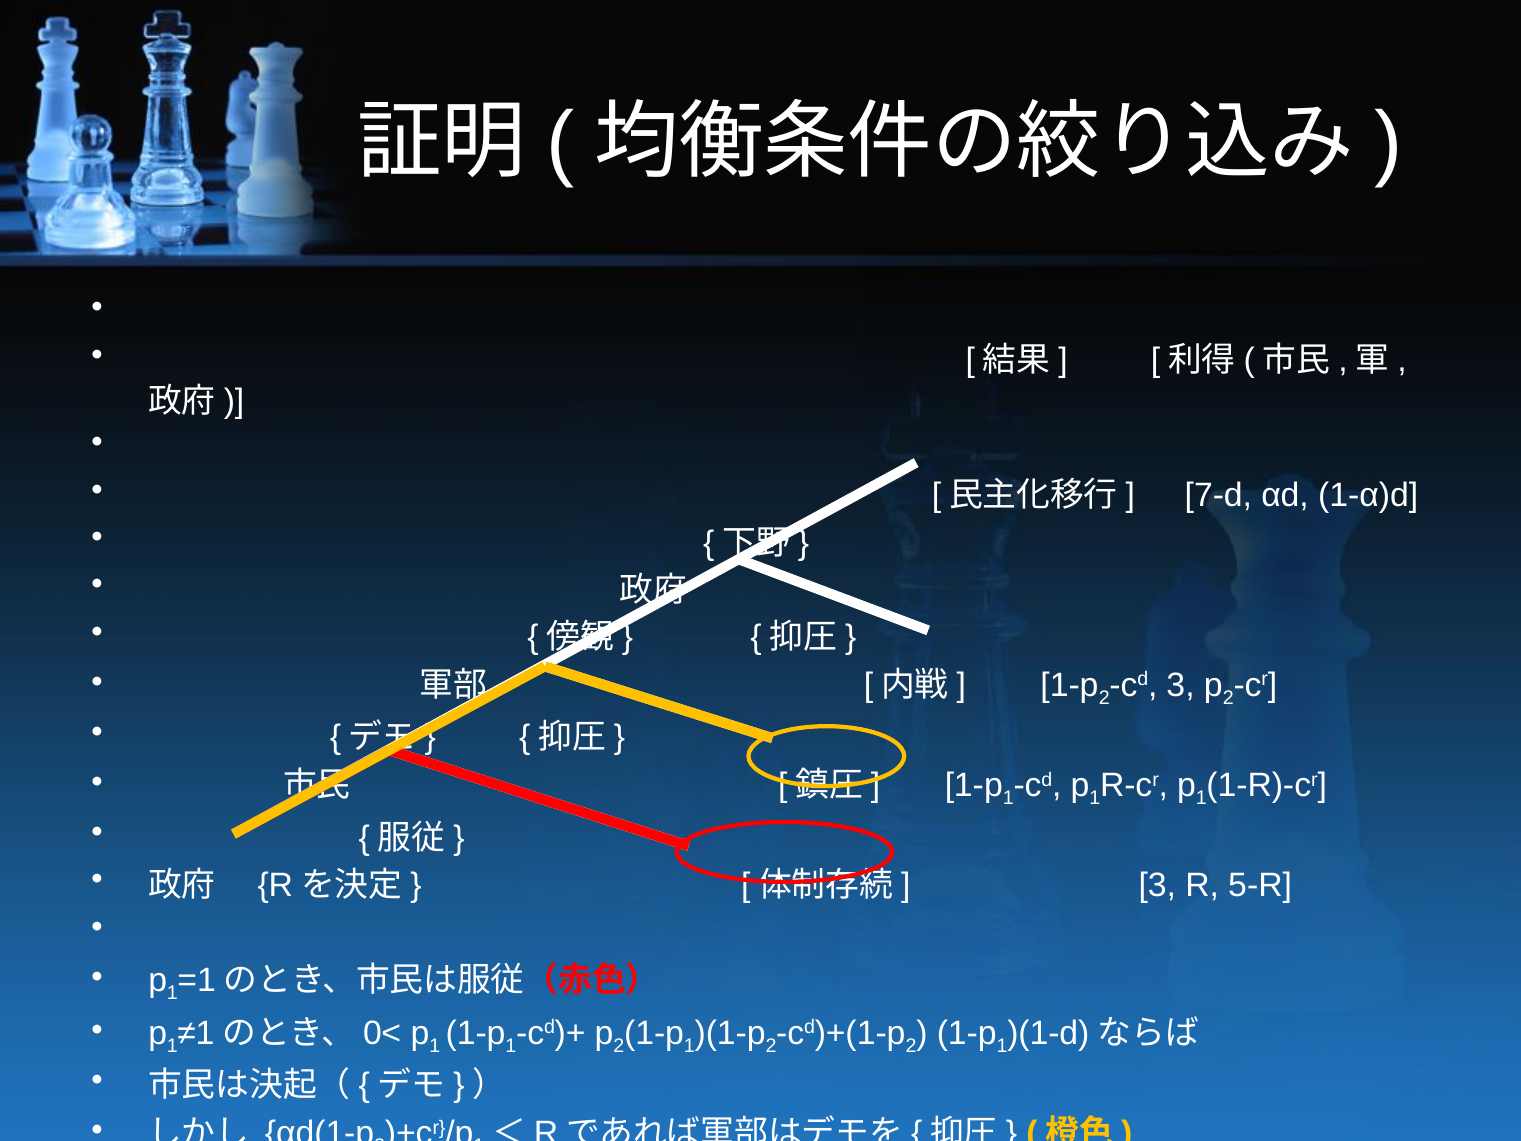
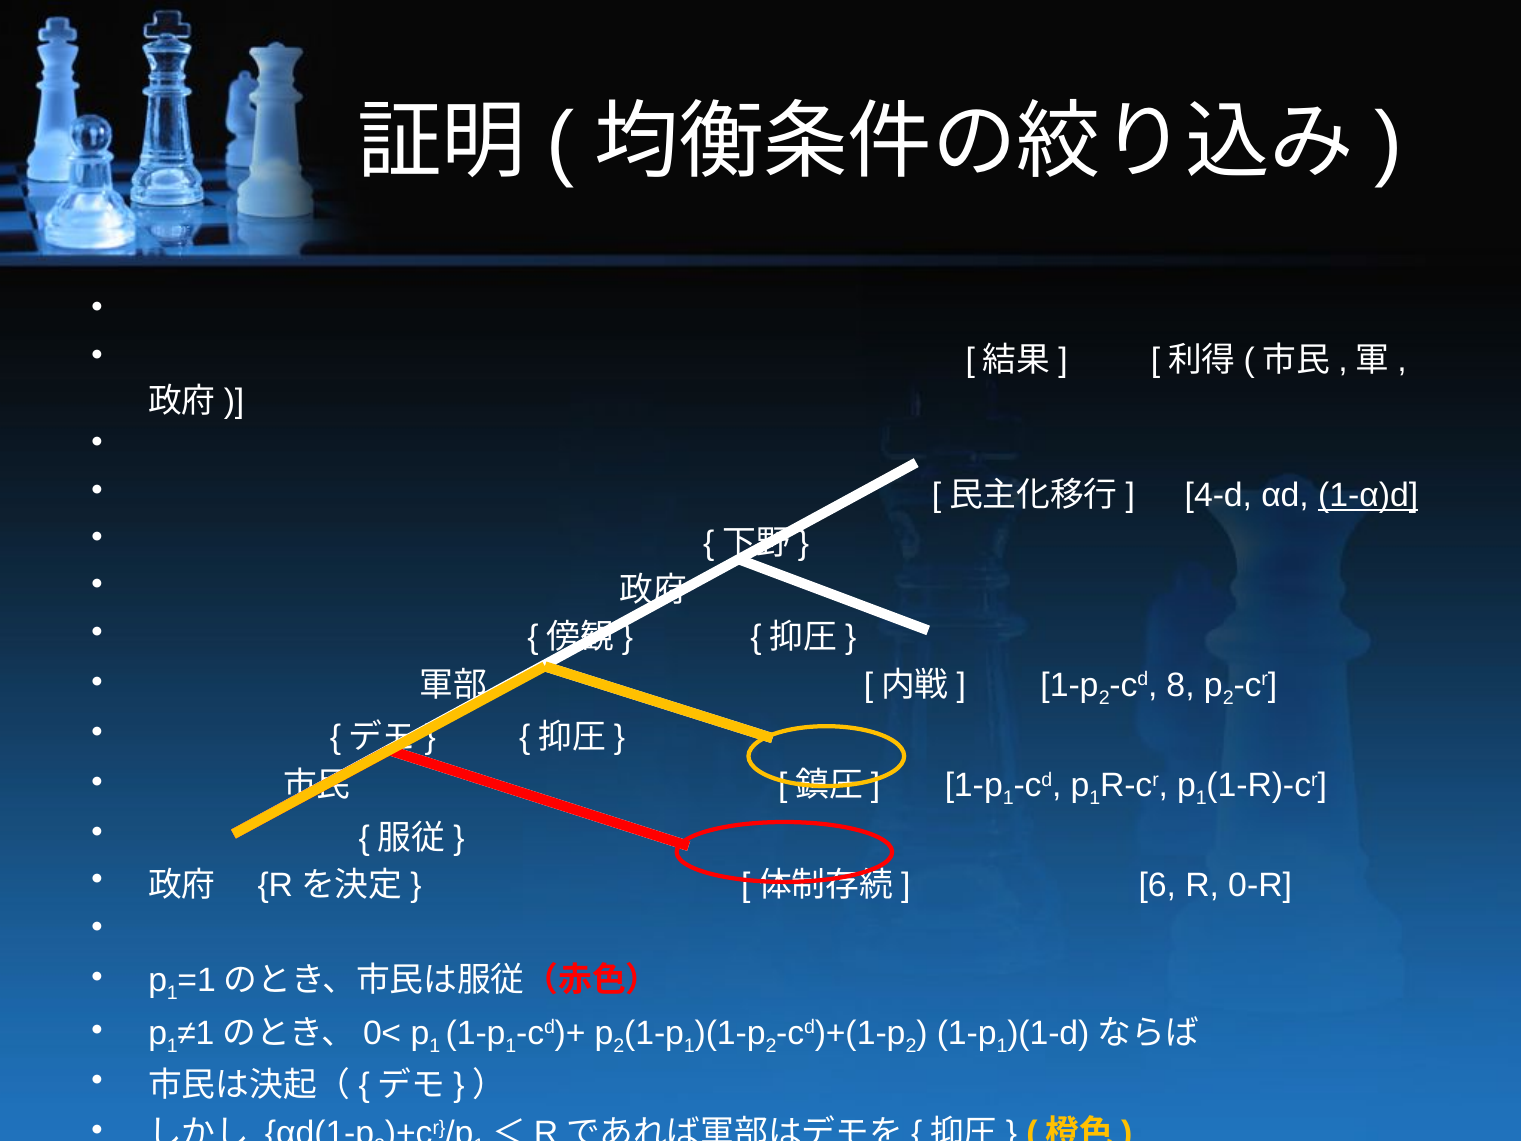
7-d: 7-d -> 4-d (1218, 496)
1-α)d underline: none -> present (1368, 496)
3: 3 -> 8 (1181, 685)
3: 3 -> 6 (1157, 885)
5-R: 5-R -> 0-R (1260, 885)
